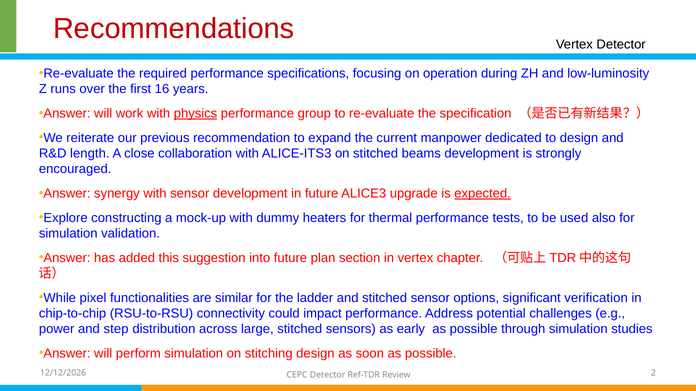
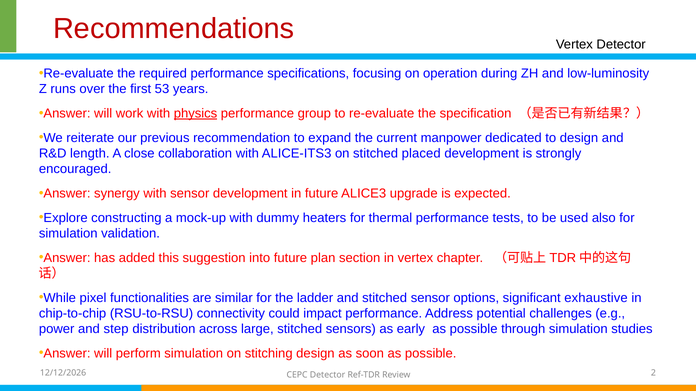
16: 16 -> 53 (162, 89)
beams: beams -> placed (421, 154)
expected underline: present -> none (483, 194)
verification: verification -> exhaustive (596, 298)
